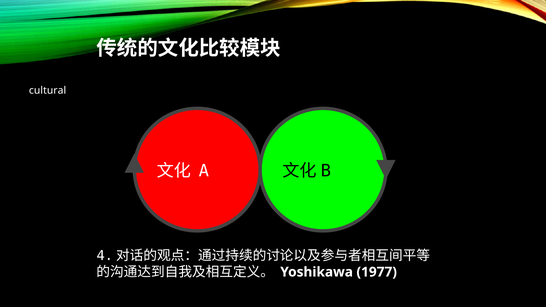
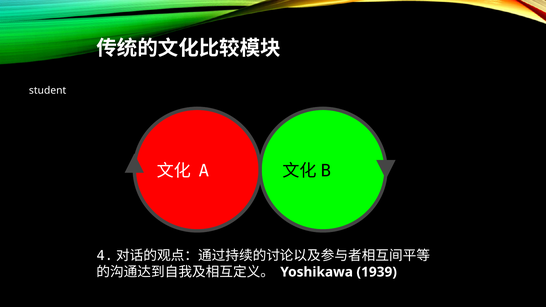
cultural: cultural -> student (48, 90)
1977: 1977 -> 1939 (377, 272)
